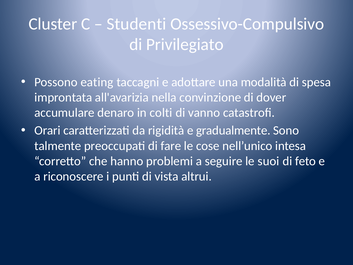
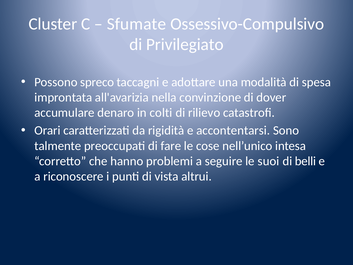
Studenti: Studenti -> Sfumate (136, 24)
eating: eating -> spreco (97, 82)
vanno: vanno -> rilievo (204, 113)
gradualmente: gradualmente -> accontentarsi (233, 130)
feto: feto -> belli (305, 161)
